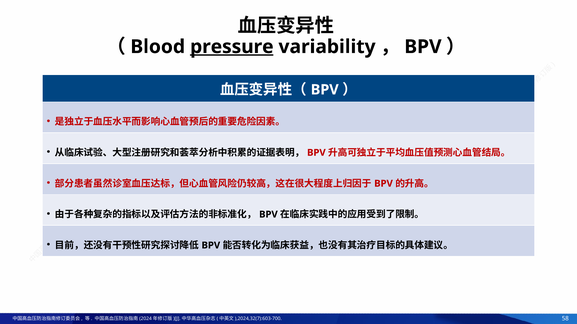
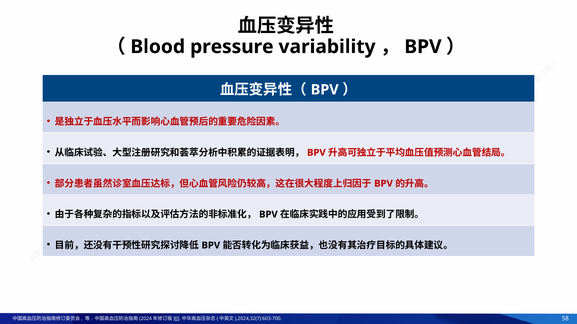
pressure underline: present -> none (232, 47)
